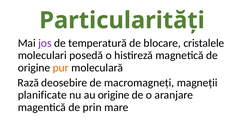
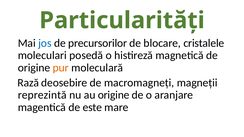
jos colour: purple -> blue (45, 43)
temperatură: temperatură -> precursorilor (98, 43)
planificate: planificate -> reprezintă (42, 95)
prin: prin -> este (92, 108)
